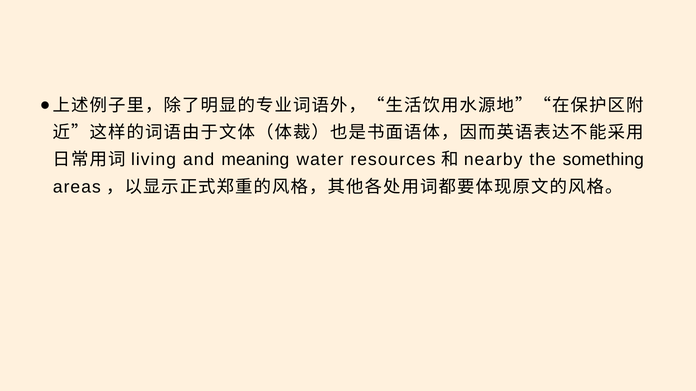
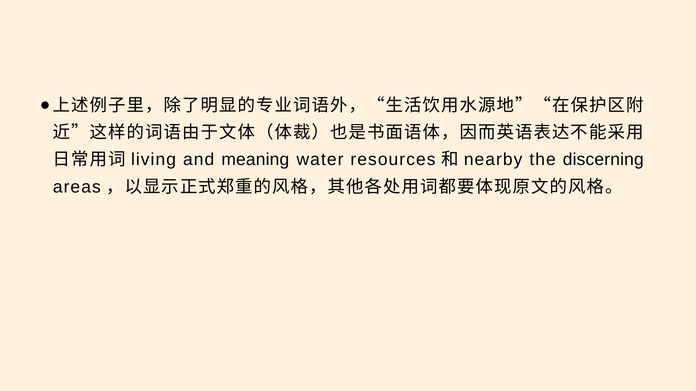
something: something -> discerning (603, 160)
